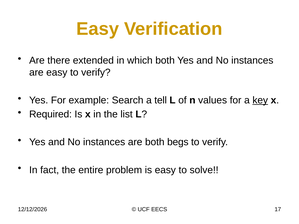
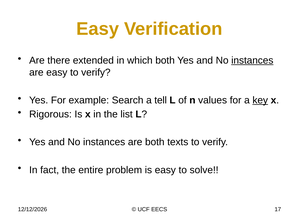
instances underline: none -> present (252, 61)
Required: Required -> Rigorous (50, 114)
begs: begs -> texts (178, 142)
